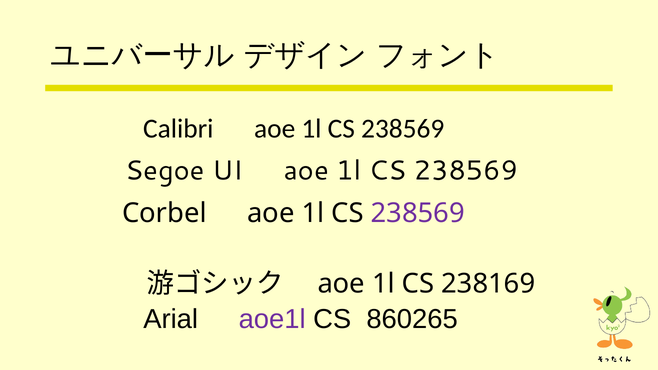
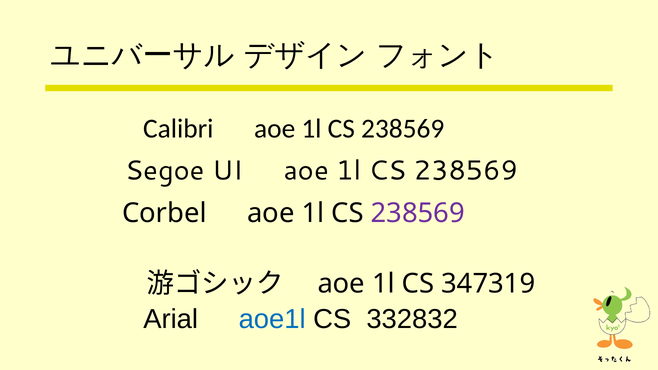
238169: 238169 -> 347319 (488, 284)
aoe1l colour: purple -> blue (272, 319)
860265: 860265 -> 332832 (412, 319)
